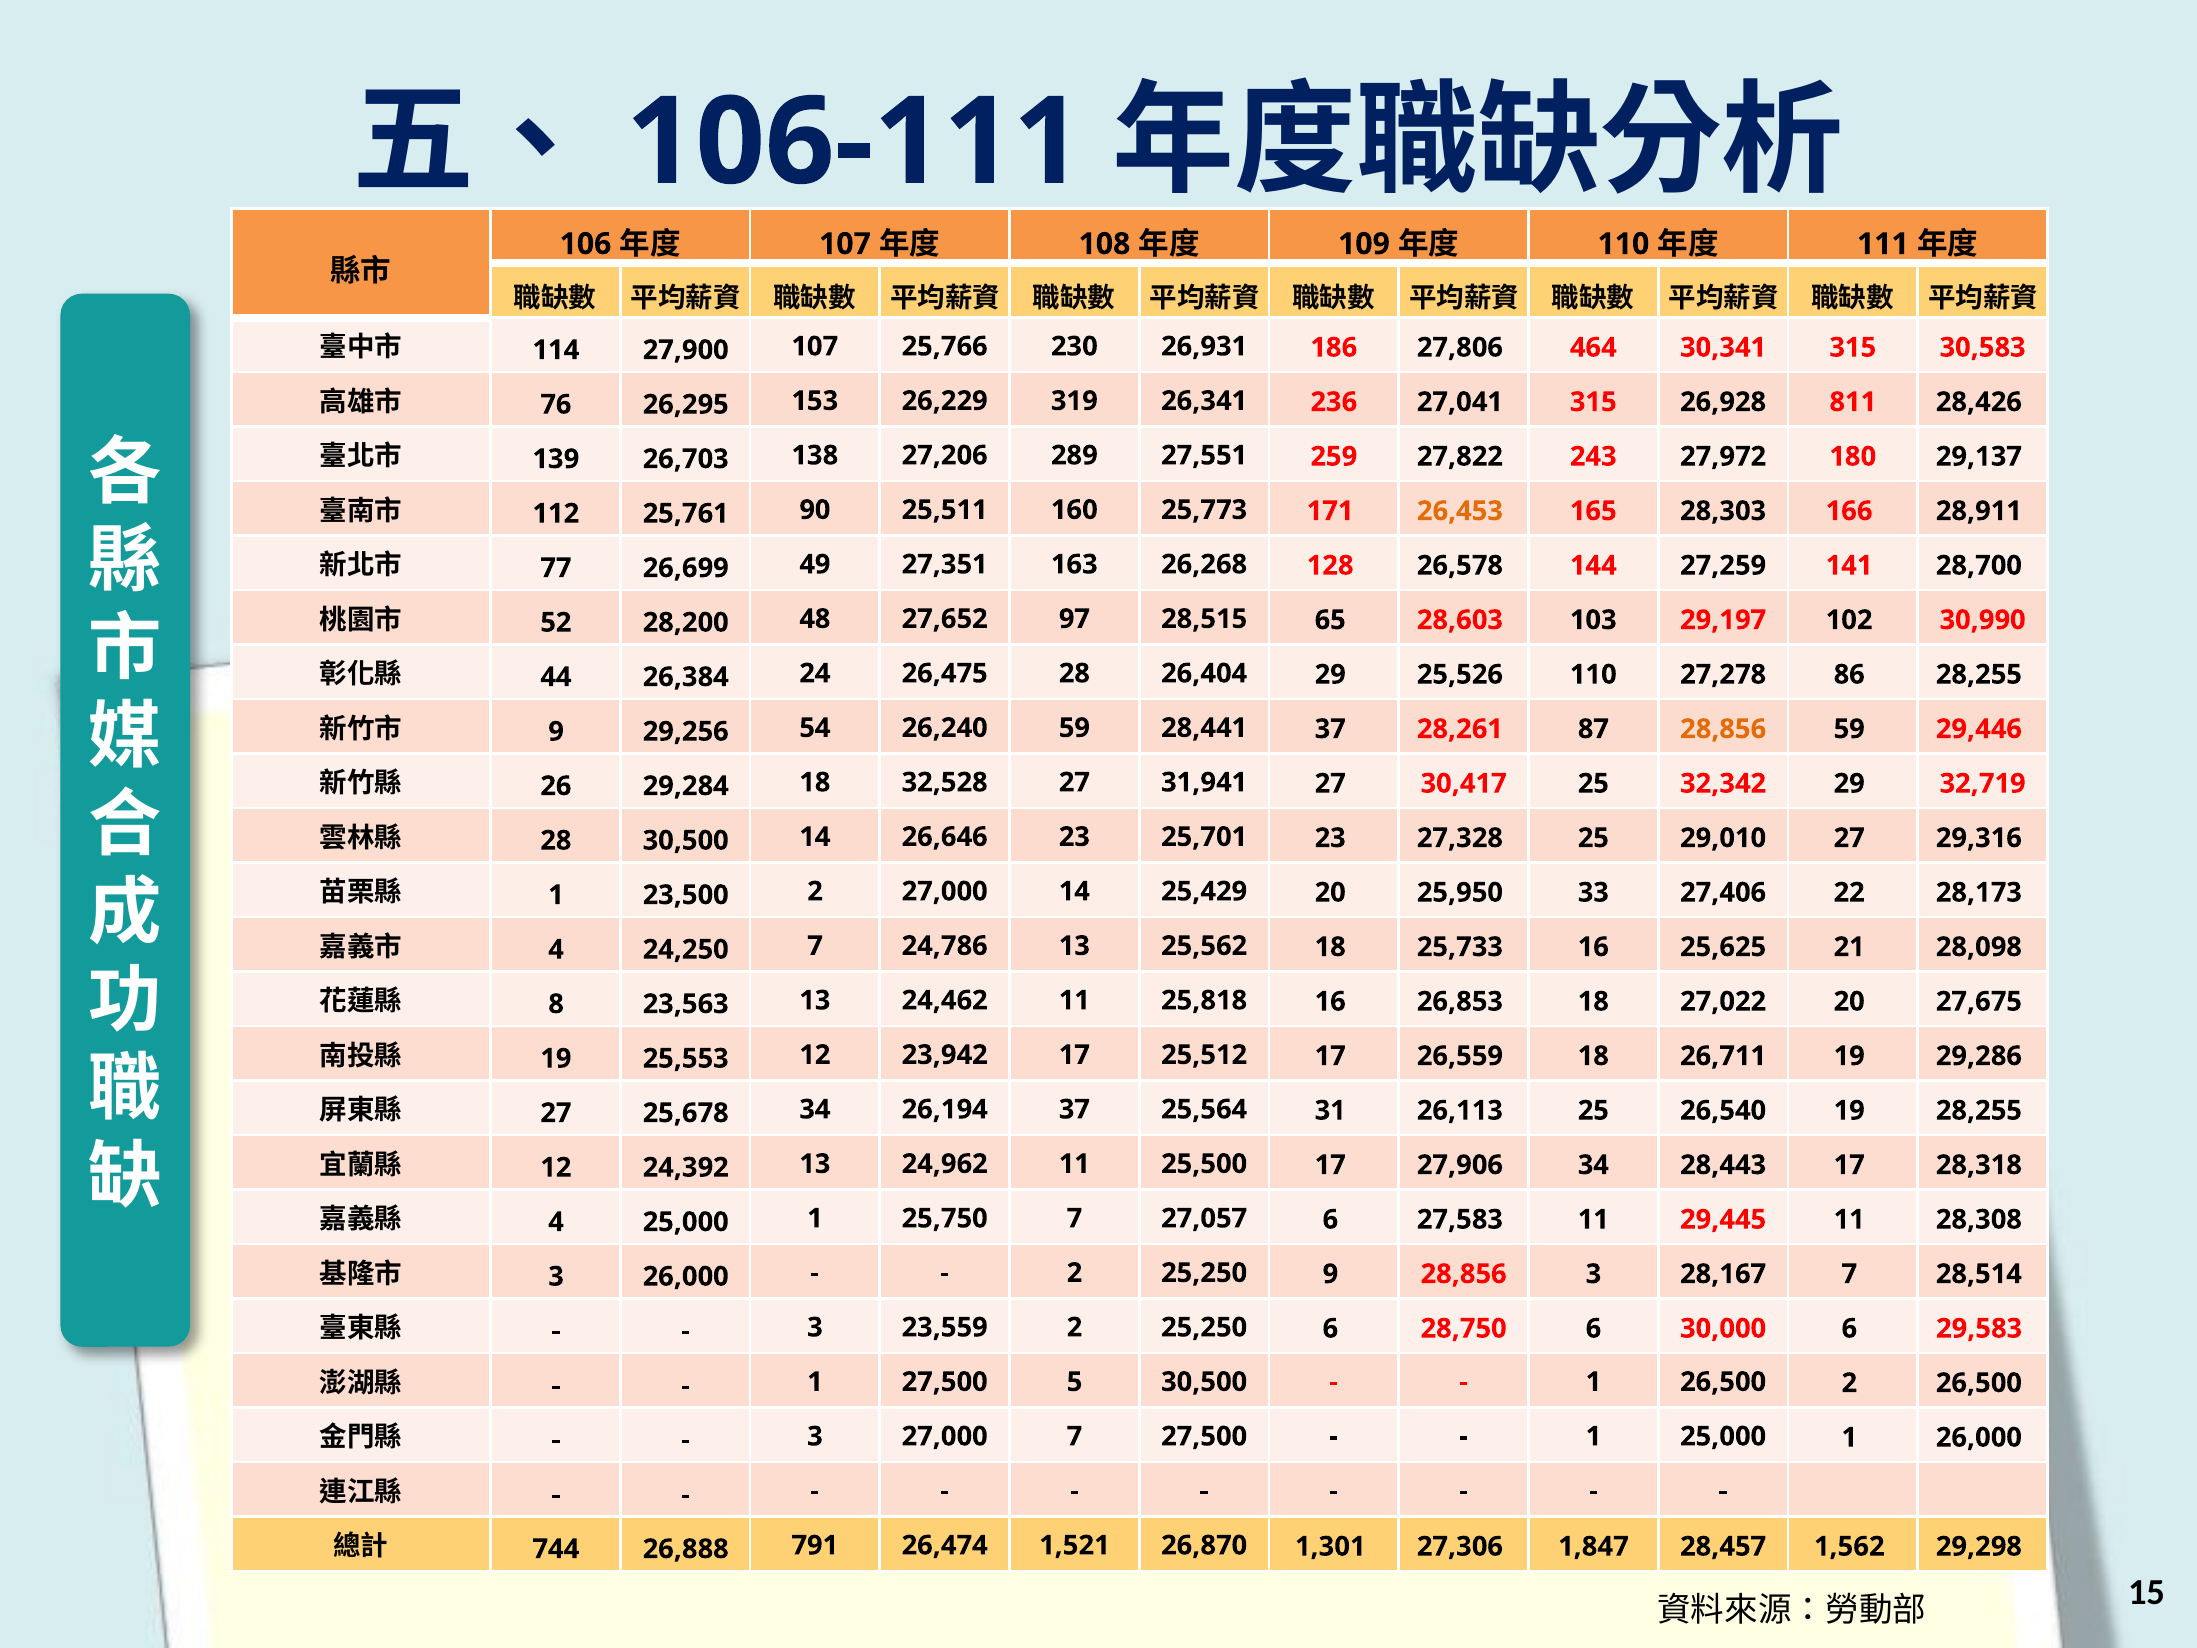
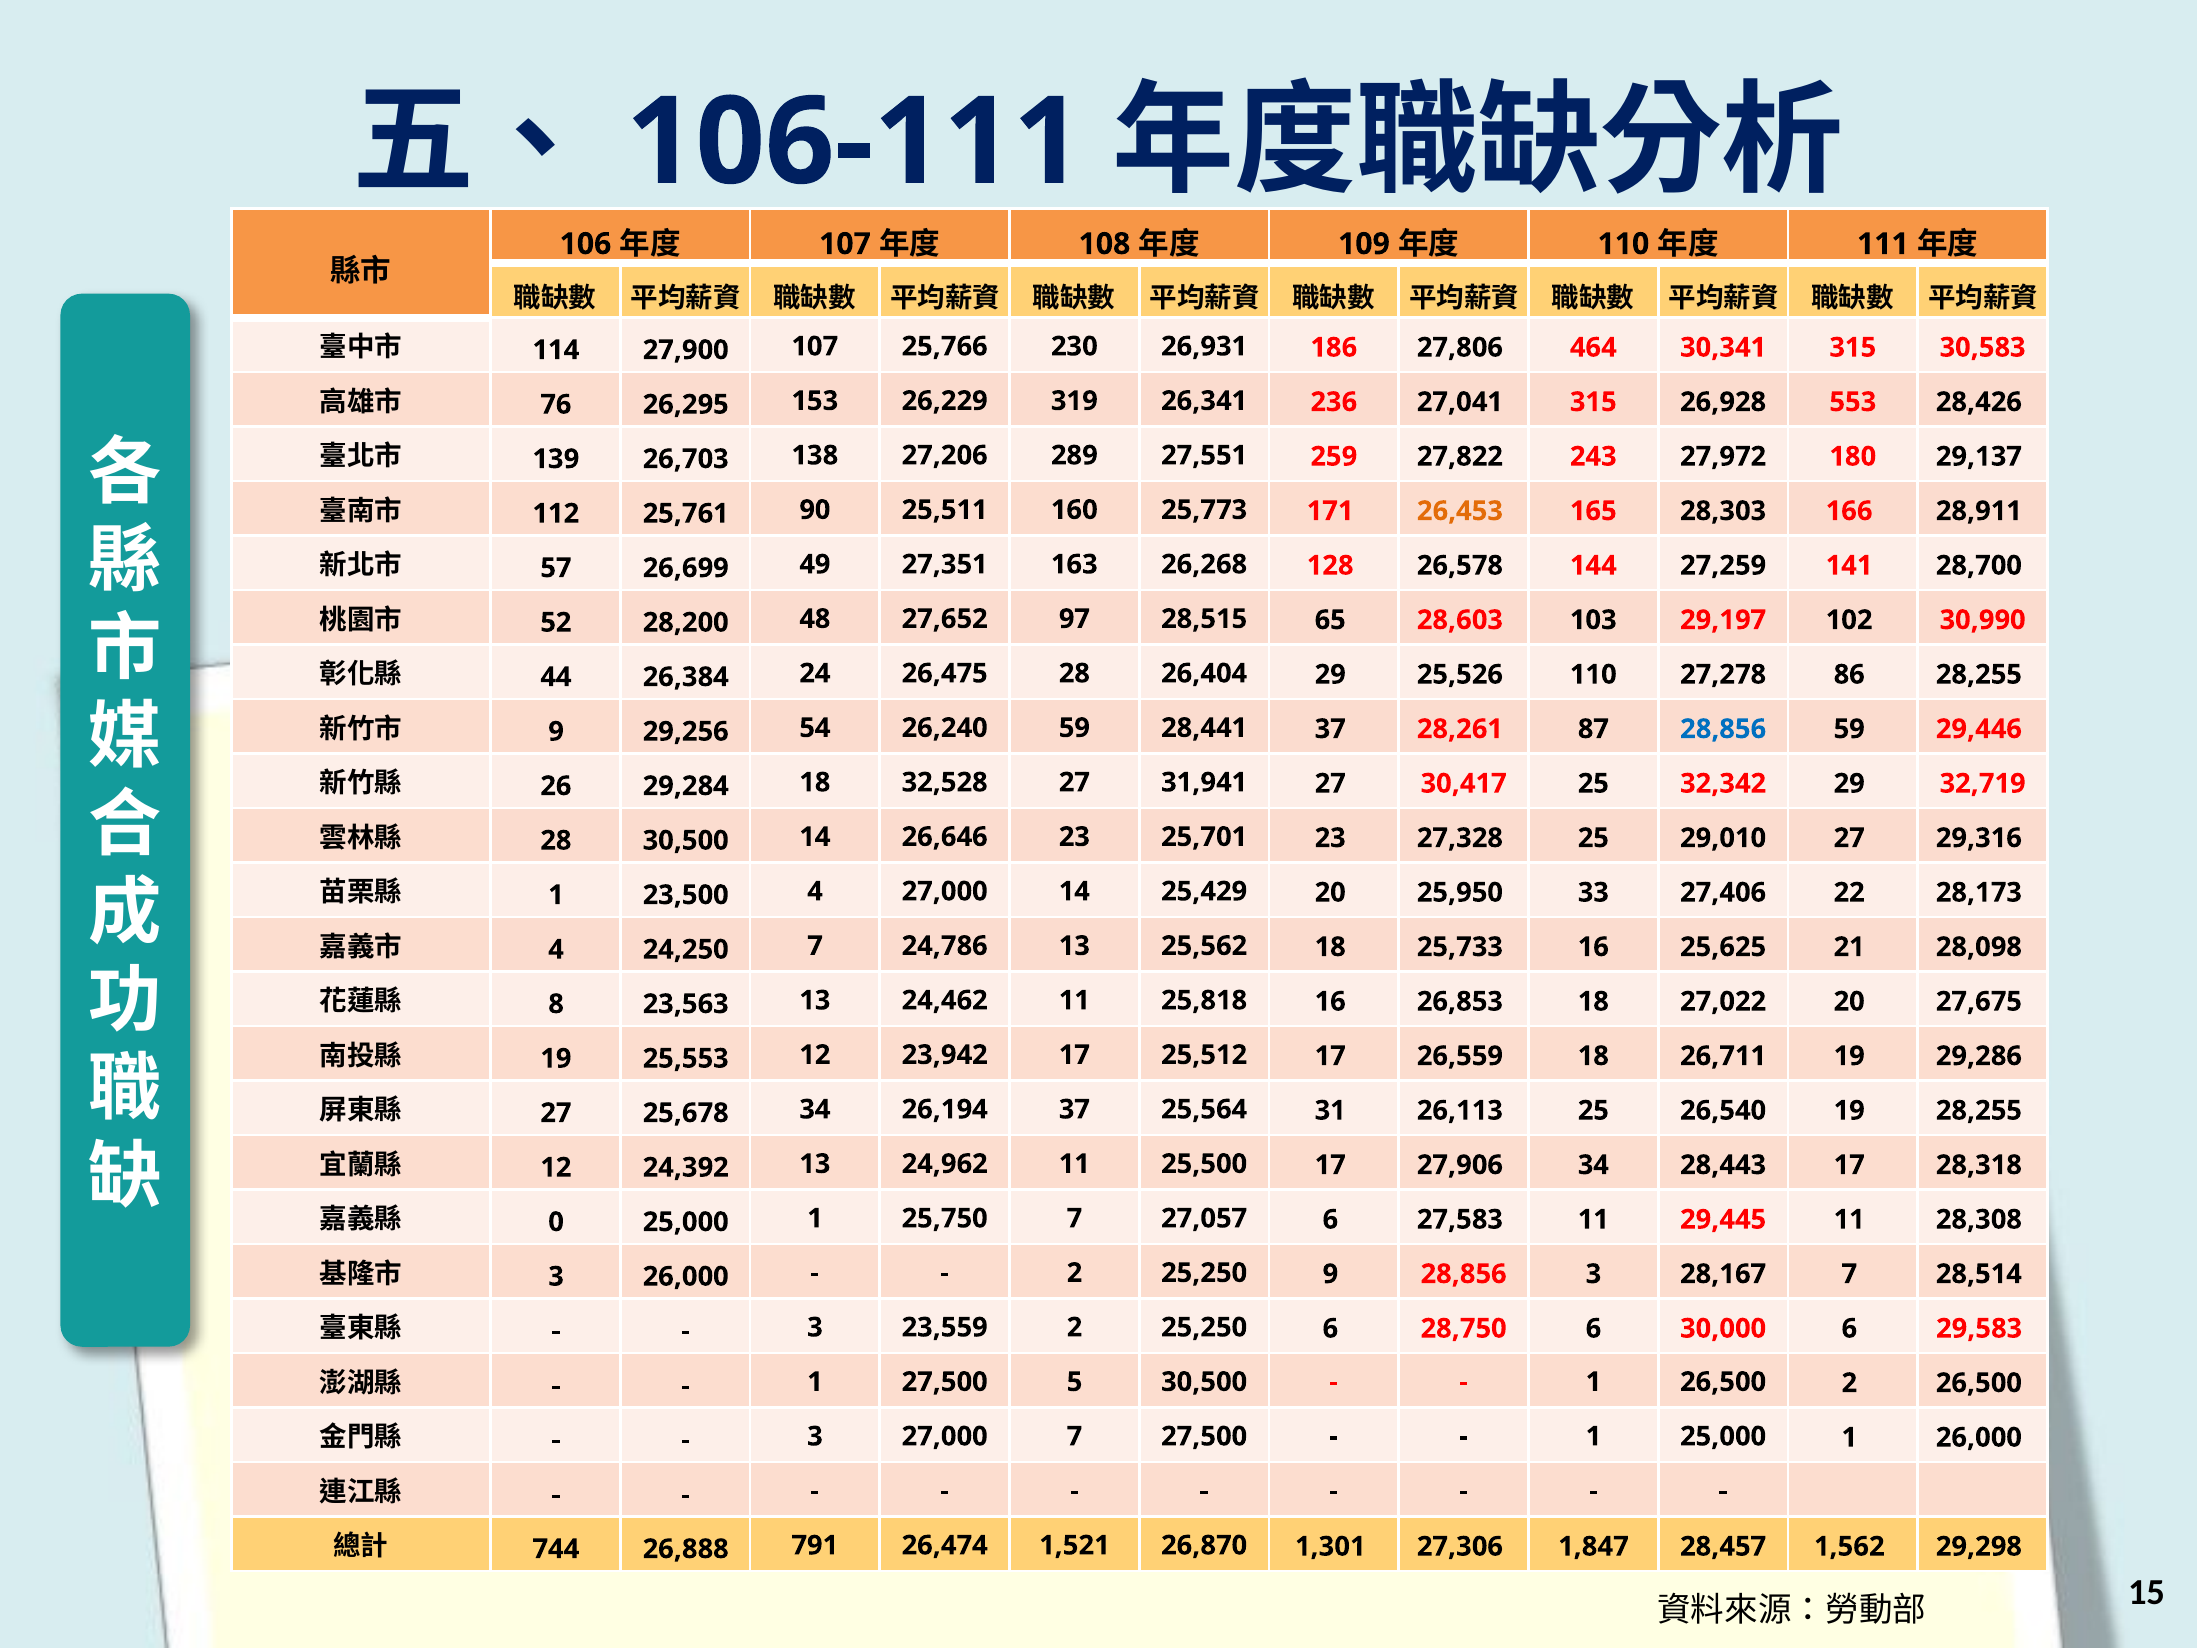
811: 811 -> 553 (1853, 402)
77: 77 -> 57 (556, 568)
28,856 colour: orange -> blue (1723, 729)
23,500 2: 2 -> 4 (815, 891)
4: 4 -> 0 (556, 1222)
